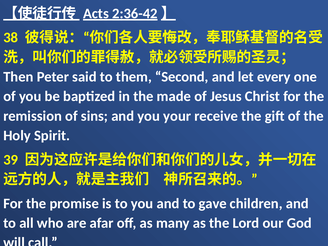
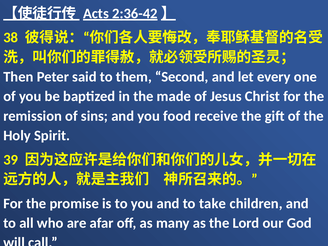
your: your -> food (177, 116)
gave: gave -> take (213, 203)
